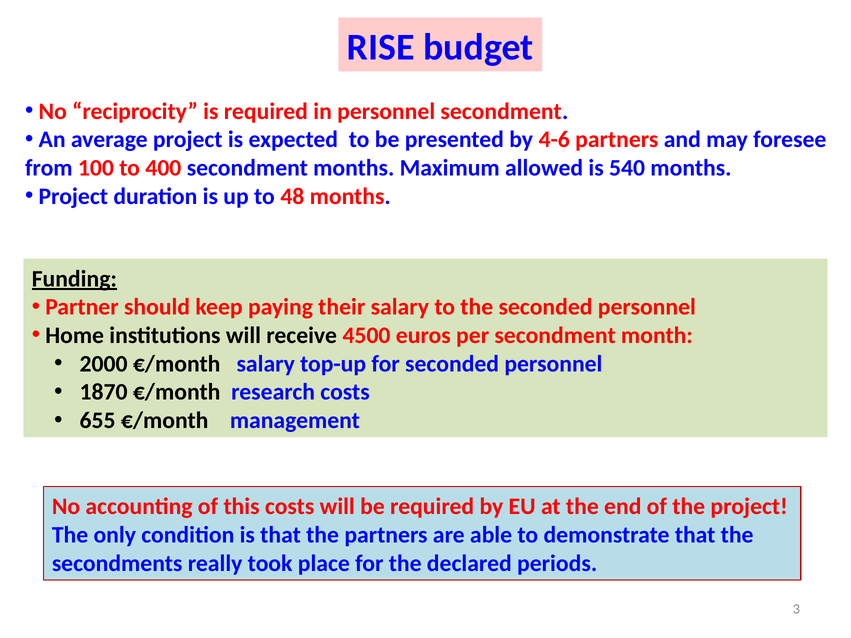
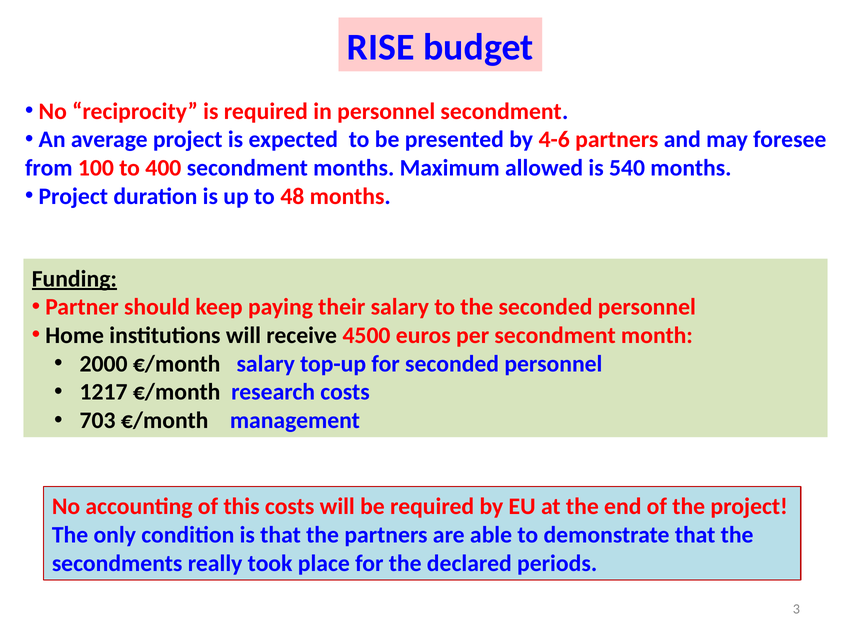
1870: 1870 -> 1217 (104, 392)
655: 655 -> 703 (98, 421)
